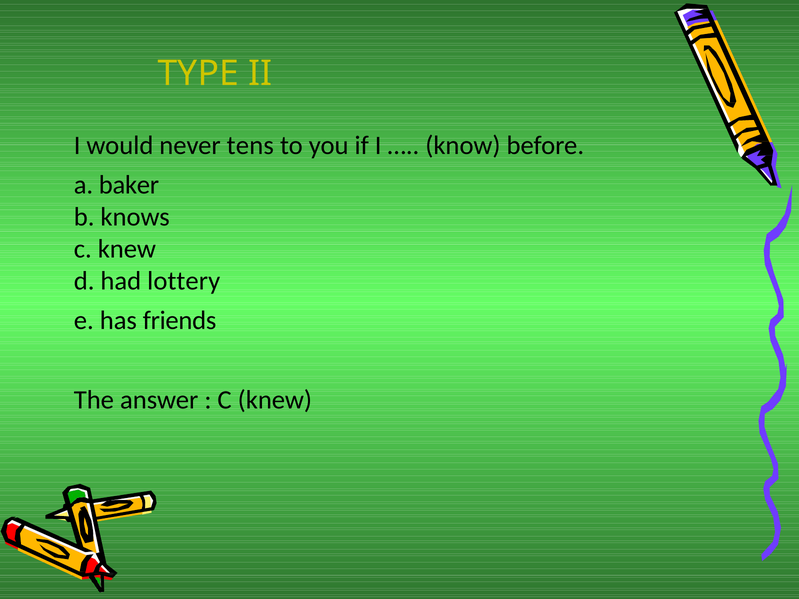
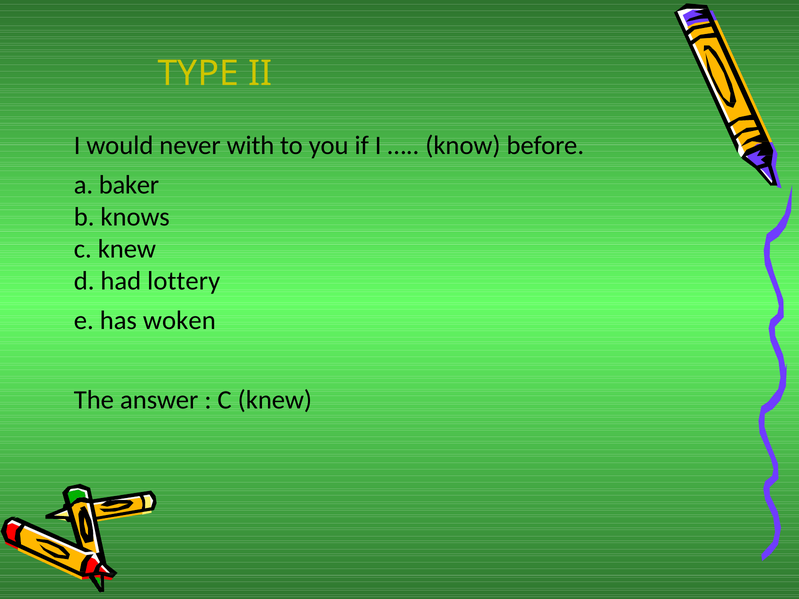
tens: tens -> with (250, 145)
friends: friends -> woken (179, 321)
